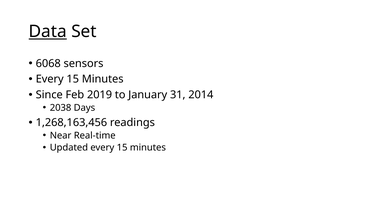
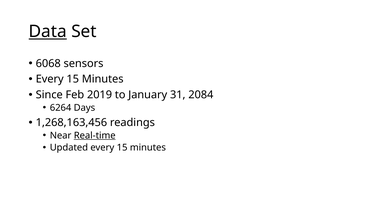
2014: 2014 -> 2084 (201, 95)
2038: 2038 -> 6264 (61, 108)
Real-time underline: none -> present (95, 136)
